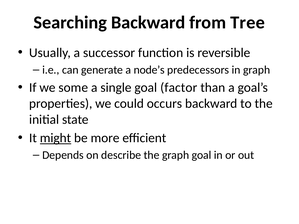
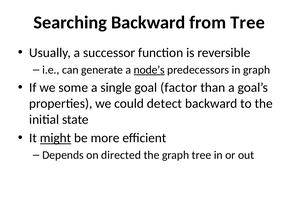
node’s underline: none -> present (149, 70)
occurs: occurs -> detect (164, 104)
describe: describe -> directed (121, 155)
graph goal: goal -> tree (201, 155)
